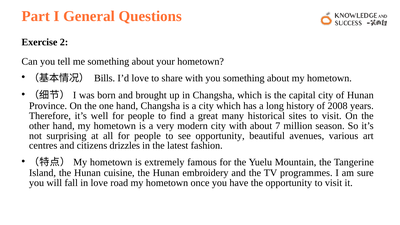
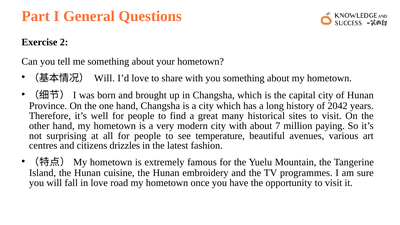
Bills: Bills -> Will (104, 78)
2008: 2008 -> 2042 (338, 106)
season: season -> paying (330, 126)
see opportunity: opportunity -> temperature (220, 136)
